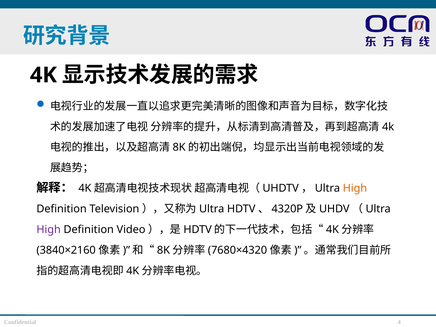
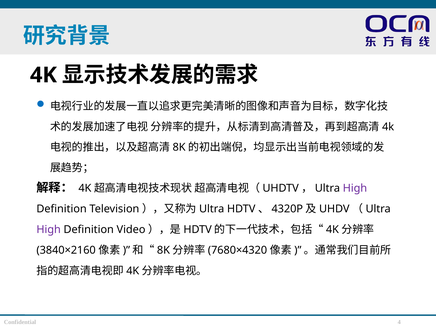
High colour: orange -> purple (355, 188)
